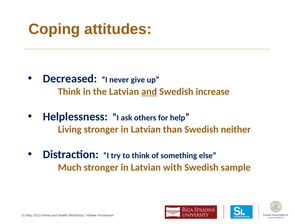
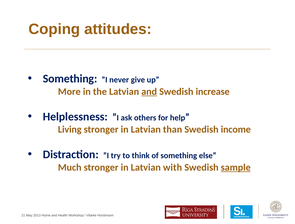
Decreased: Decreased -> Something (70, 79)
Think: Think -> More (69, 92)
neither: neither -> income (236, 130)
sample underline: none -> present (236, 168)
